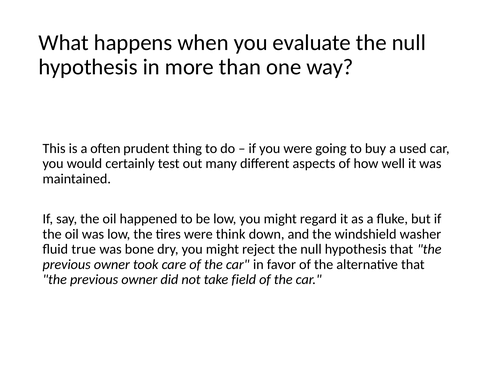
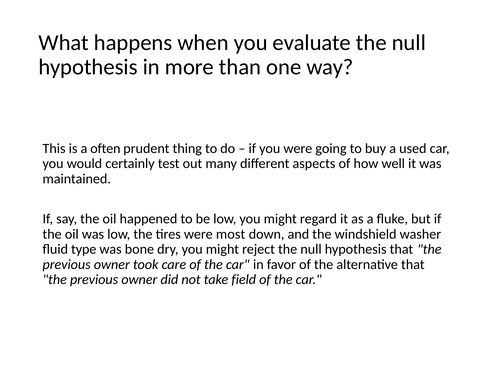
think: think -> most (231, 234)
true: true -> type (84, 250)
